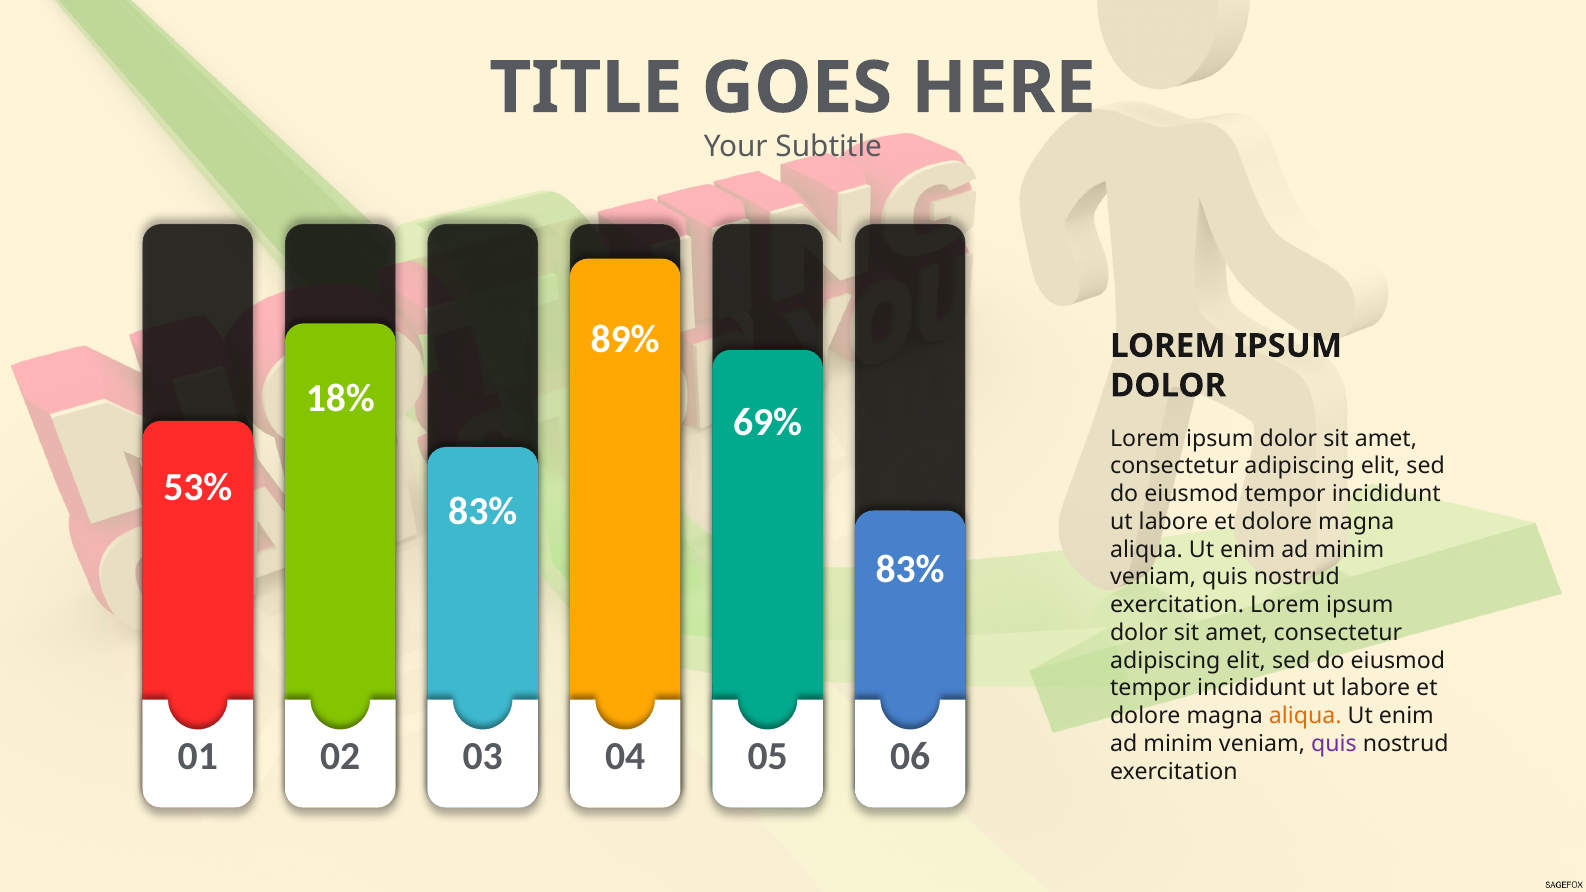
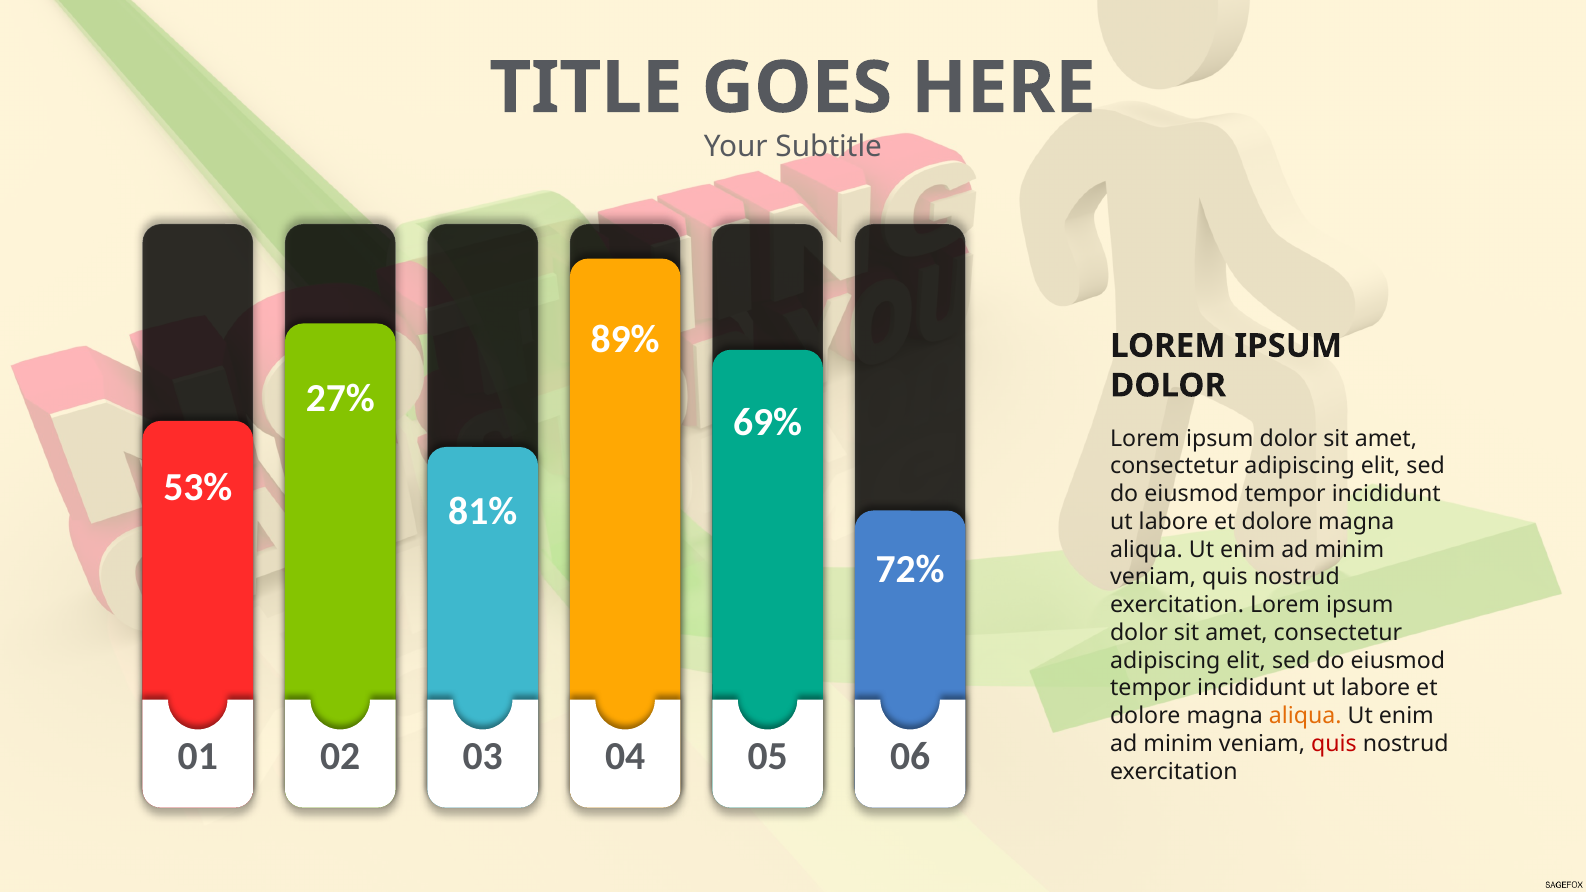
18%: 18% -> 27% (340, 399)
83%: 83% -> 81% (483, 511)
83%: 83% -> 72% (910, 569)
quis colour: purple -> red (1334, 744)
